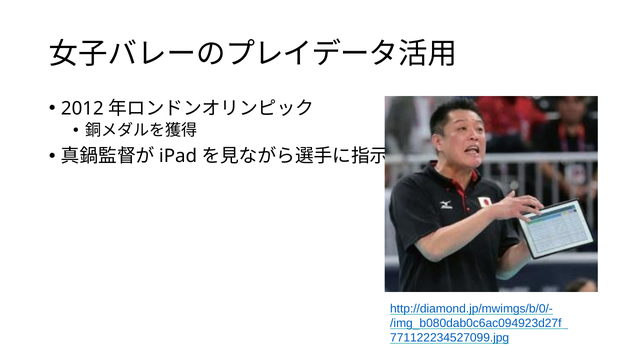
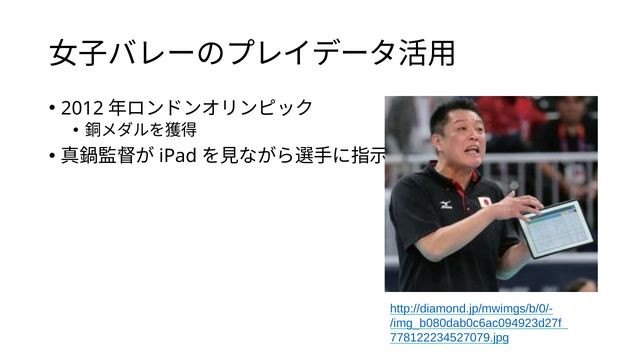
771122234527099.jpg: 771122234527099.jpg -> 778122234527079.jpg (450, 338)
